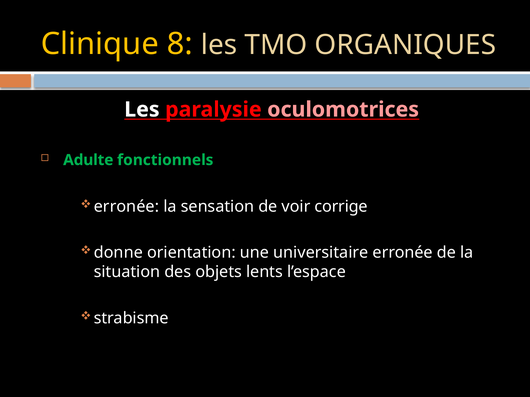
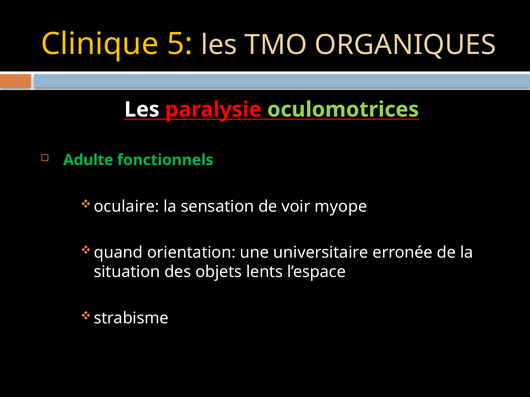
8: 8 -> 5 (180, 44)
oculomotrices colour: pink -> light green (343, 110)
erronée: erronée -> oculaire (126, 207)
corrige: corrige -> myope (341, 207)
donne: donne -> quand (118, 253)
